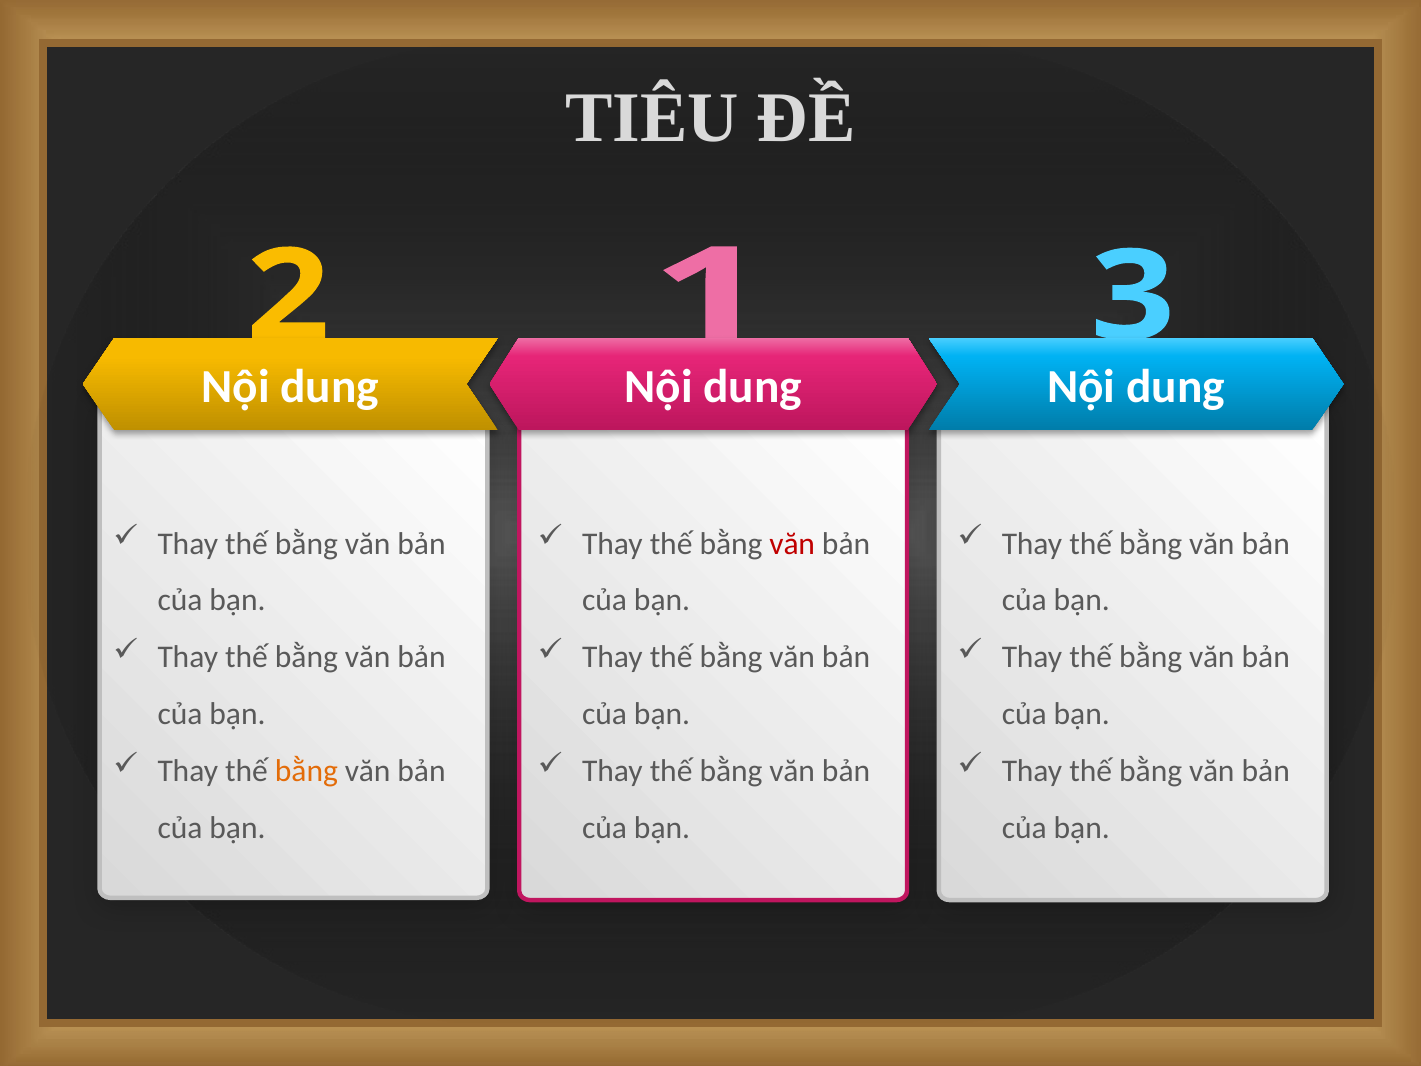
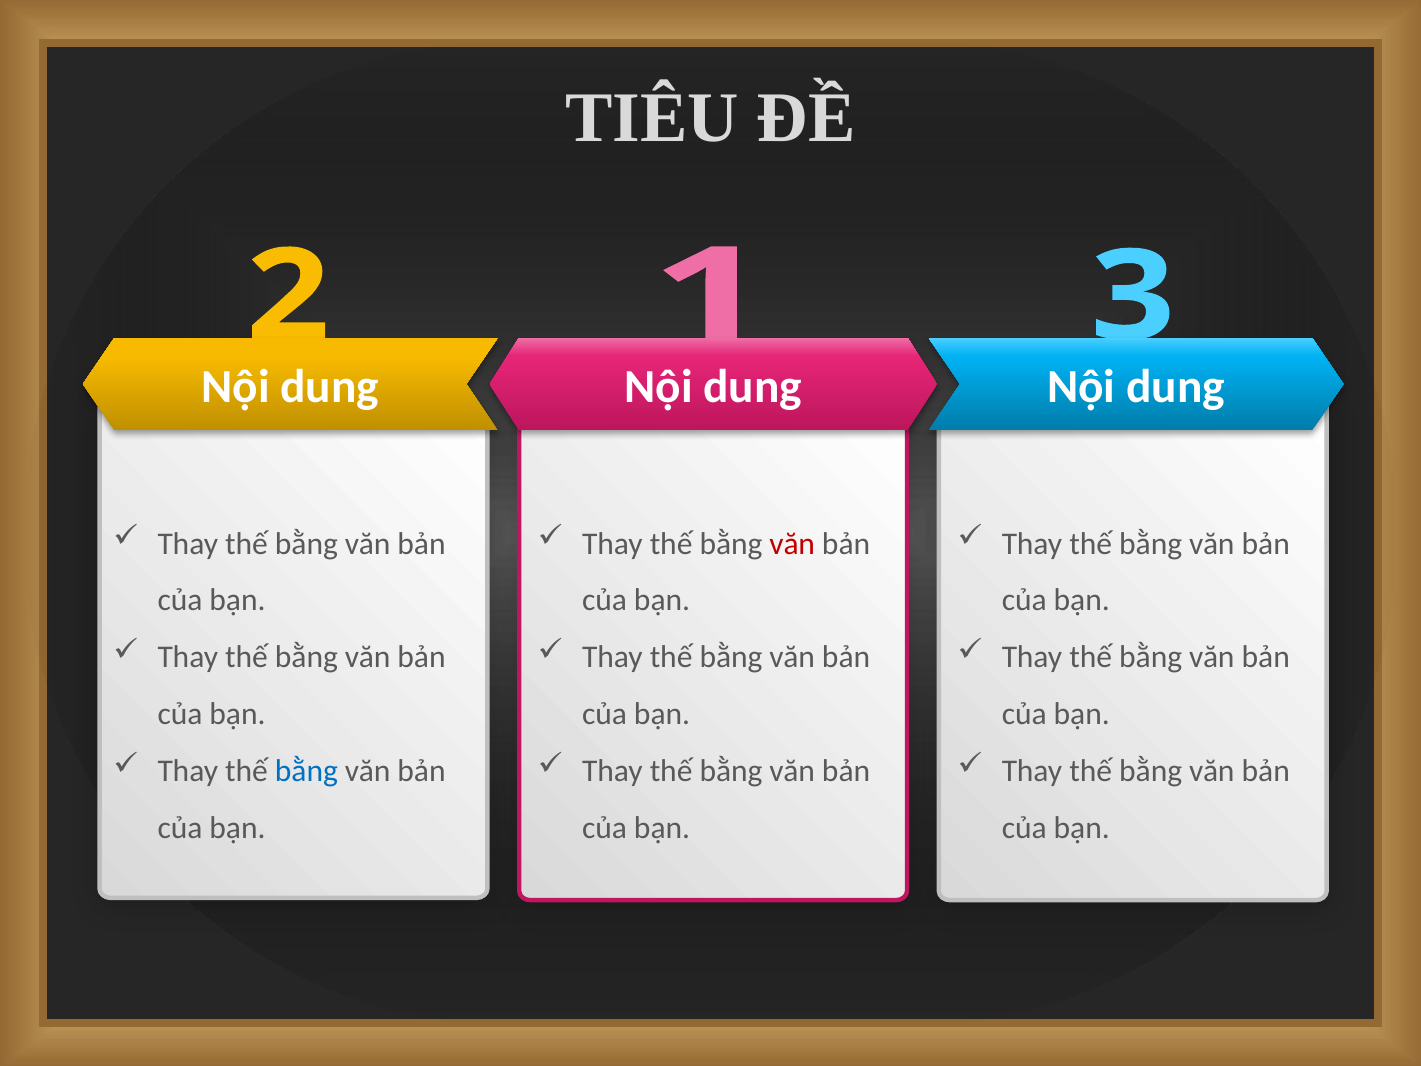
bằng colour: orange -> blue (306, 771)
